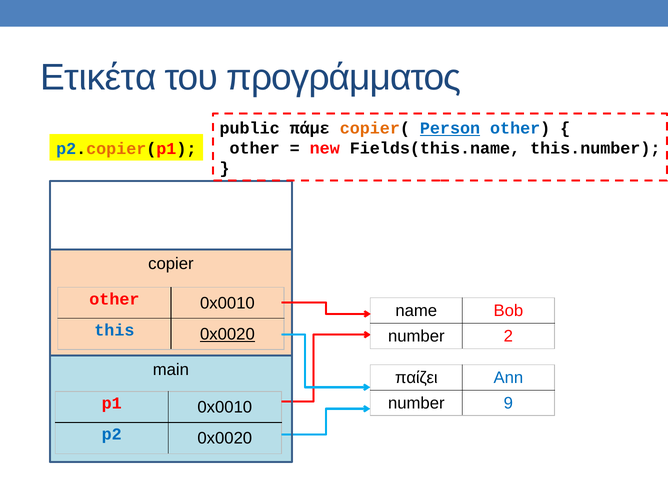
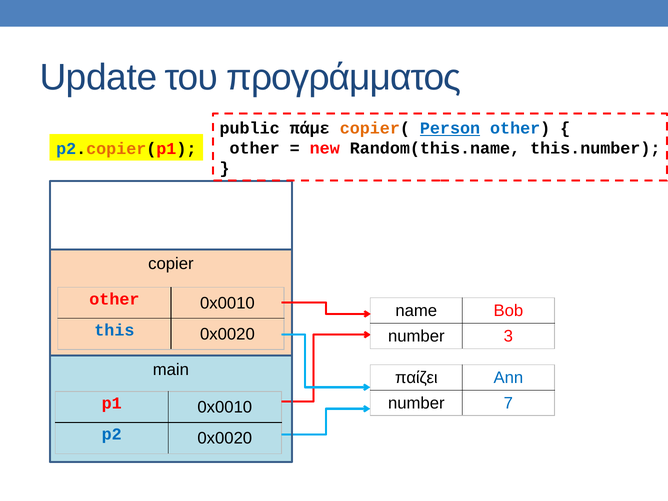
Ετικέτα: Ετικέτα -> Update (98, 78)
Fields(this.name: Fields(this.name -> Random(this.name (435, 148)
0x0020 underline: present -> none (227, 334)
2: 2 -> 3 (508, 336)
9: 9 -> 7 (508, 403)
